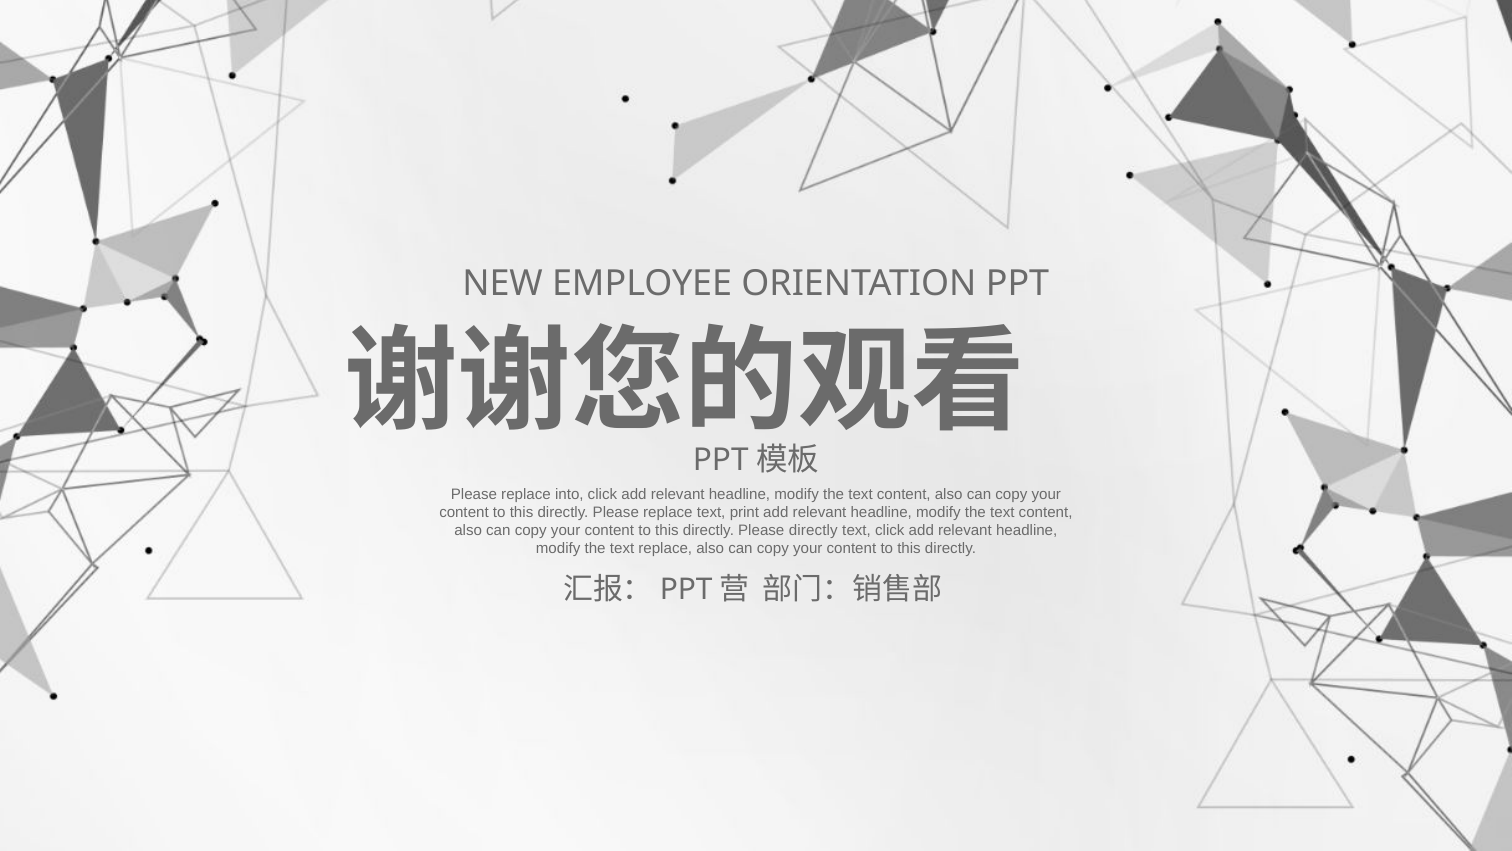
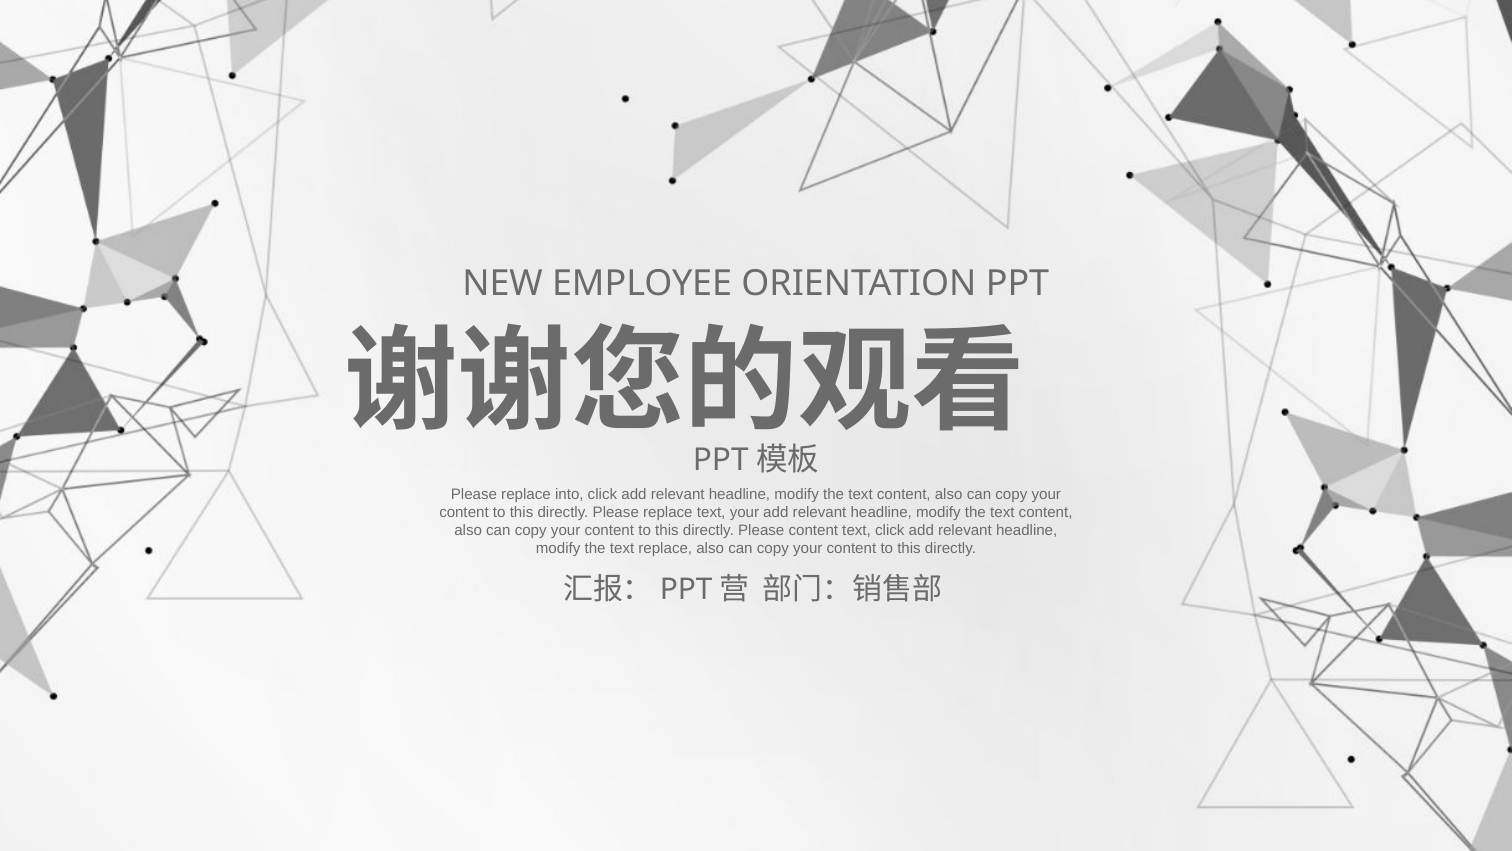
text print: print -> your (744, 512)
Please directly: directly -> content (813, 530)
